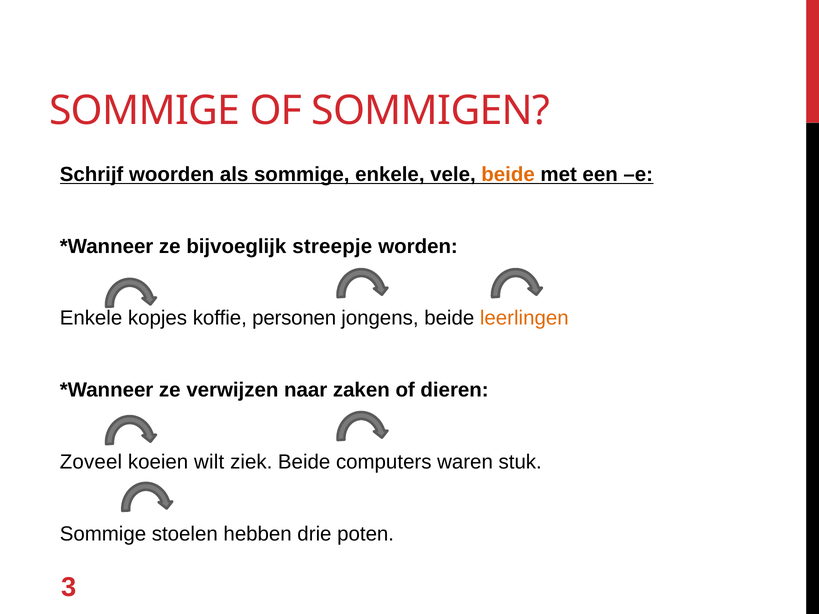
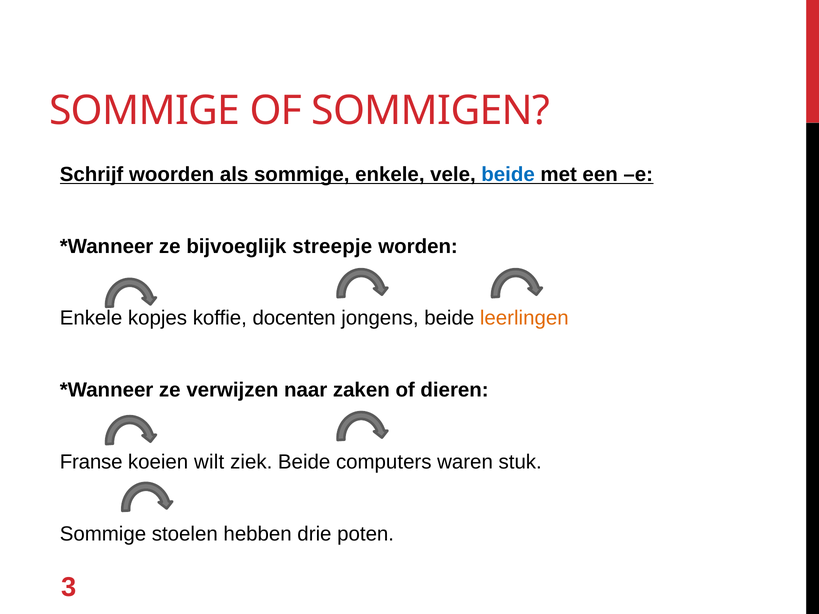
beide colour: orange -> blue (508, 175)
personen: personen -> docenten (294, 318)
Zoveel: Zoveel -> Franse (91, 462)
